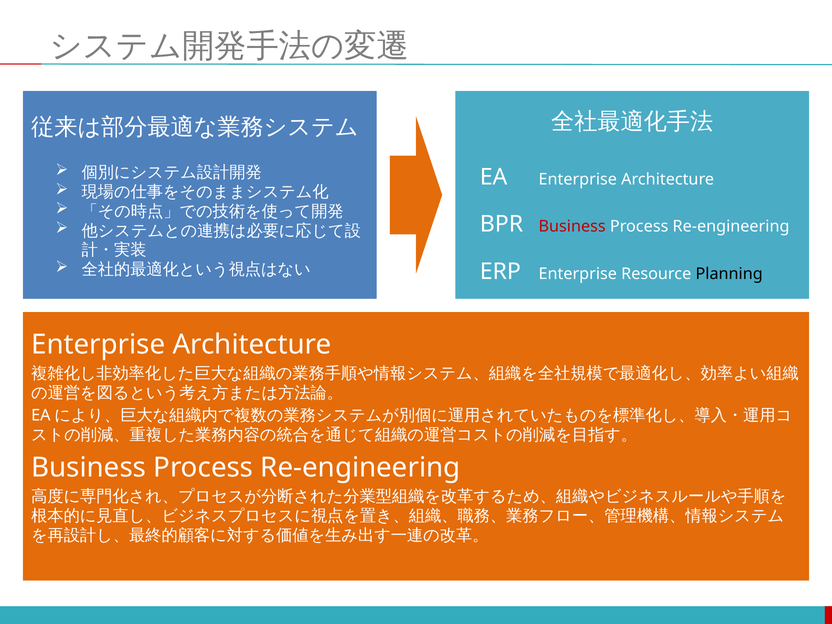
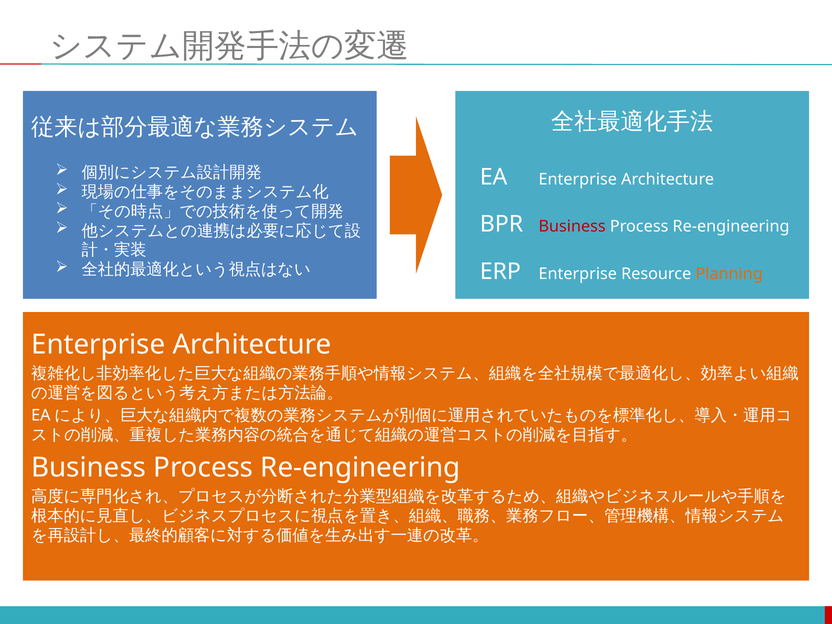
Planning colour: black -> orange (729, 274)
